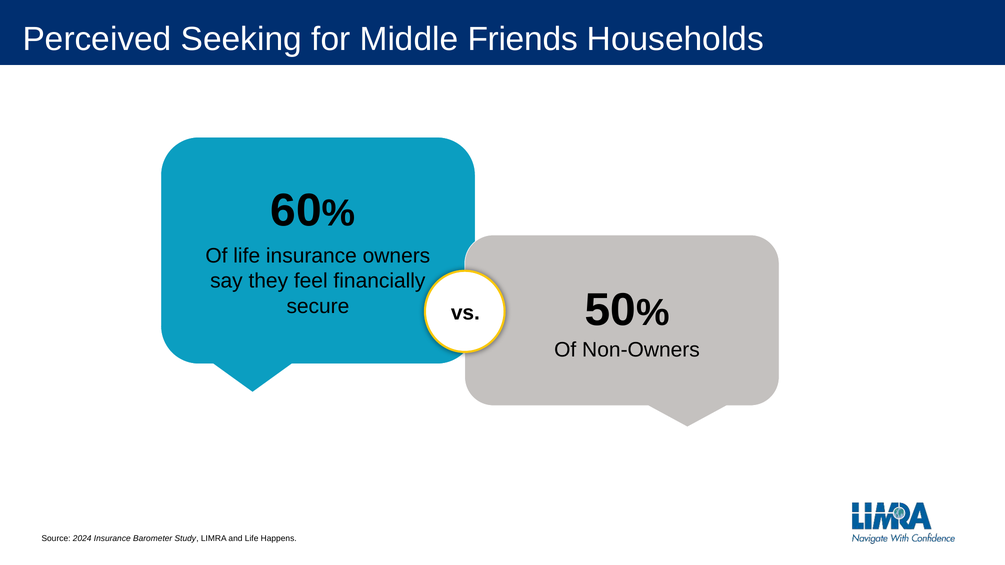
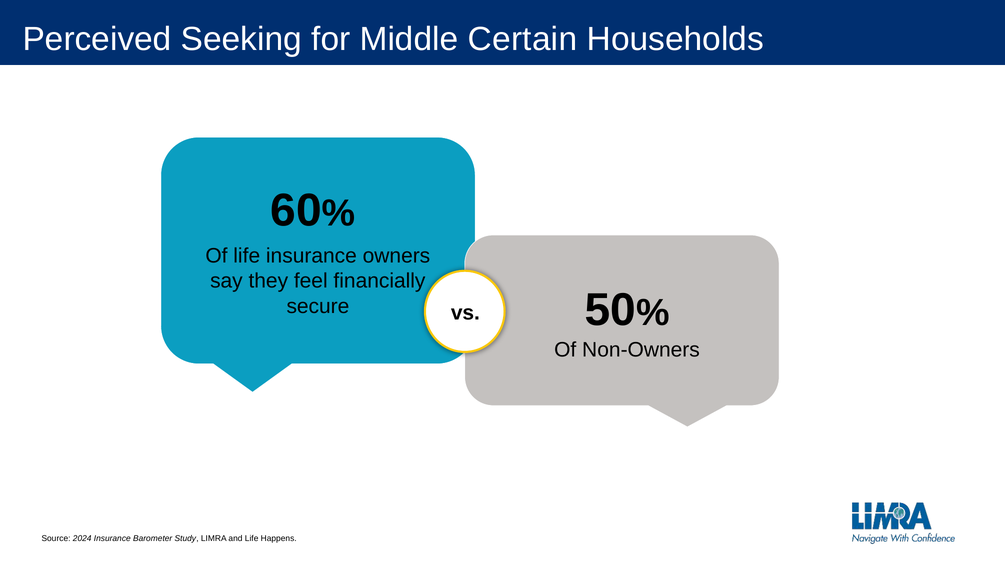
Friends: Friends -> Certain (522, 39)
